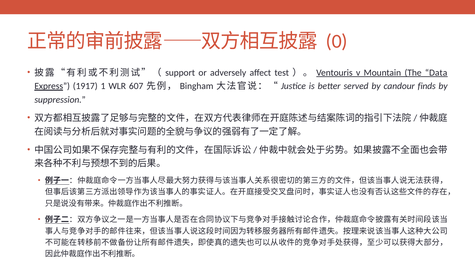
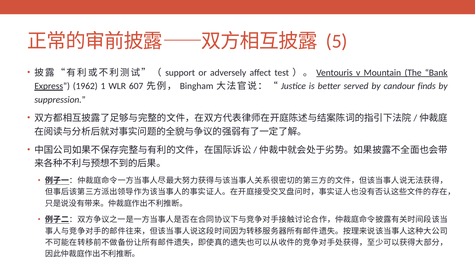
0: 0 -> 5 (337, 41)
Data: Data -> Bank (436, 73)
1917: 1917 -> 1962 (85, 86)
